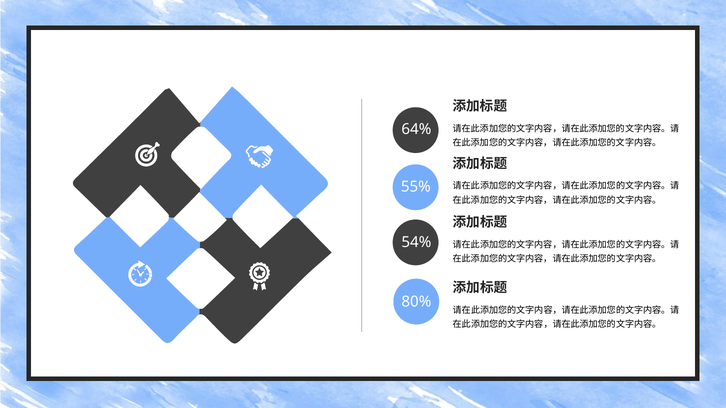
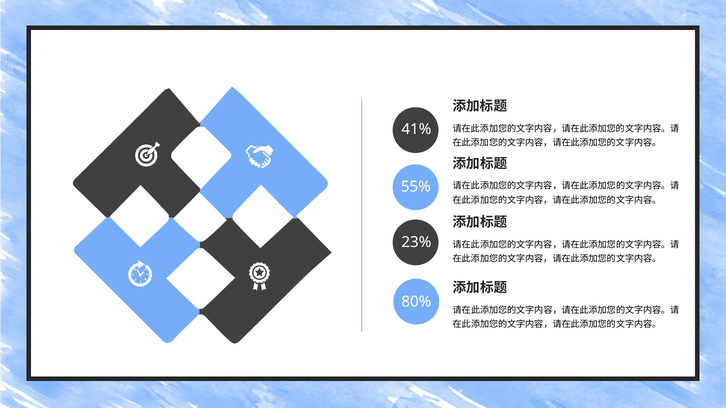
64%: 64% -> 41% (416, 130)
54%: 54% -> 23% (416, 243)
